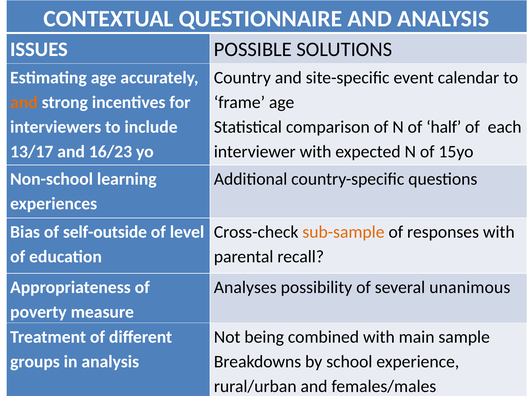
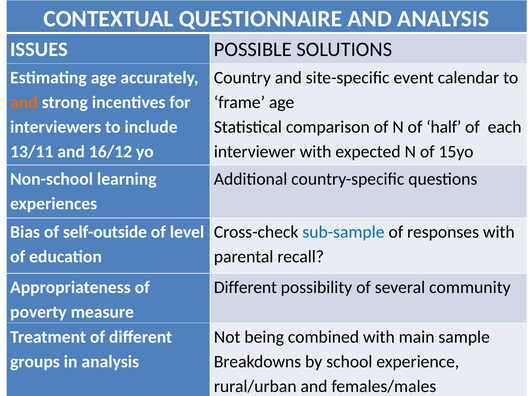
13/17: 13/17 -> 13/11 (32, 152)
16/23: 16/23 -> 16/12 (111, 152)
sub-sample colour: orange -> blue (343, 232)
Analyses: Analyses -> Different (245, 288)
unanimous: unanimous -> community (470, 288)
